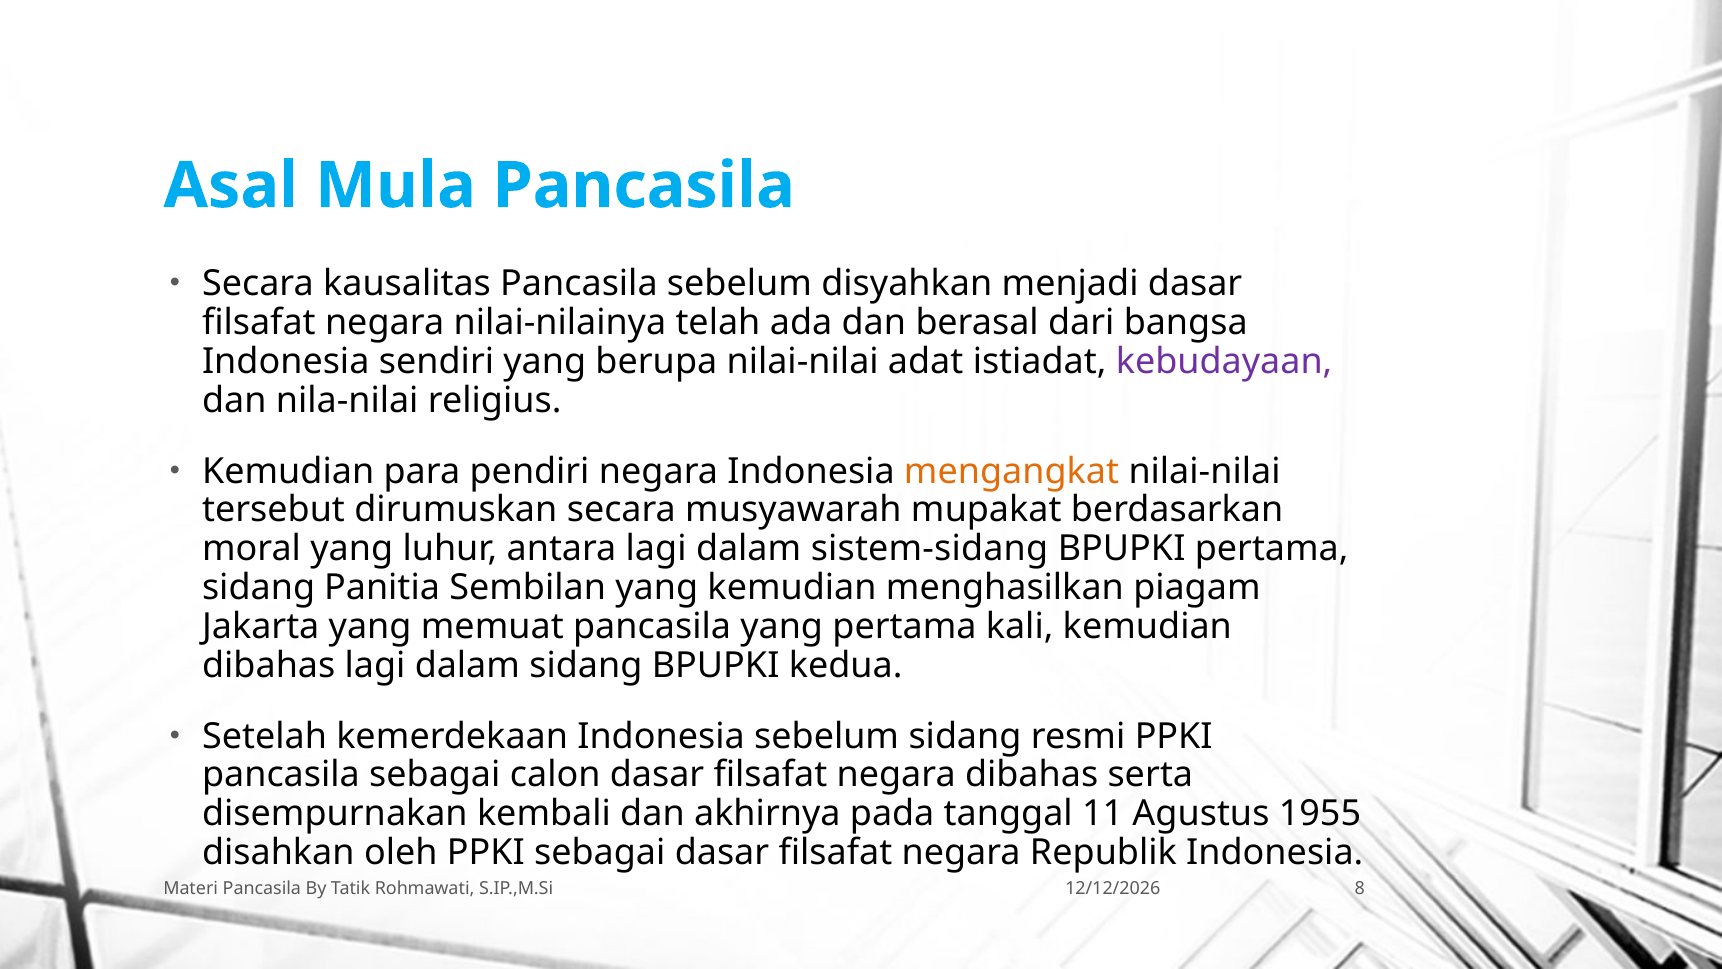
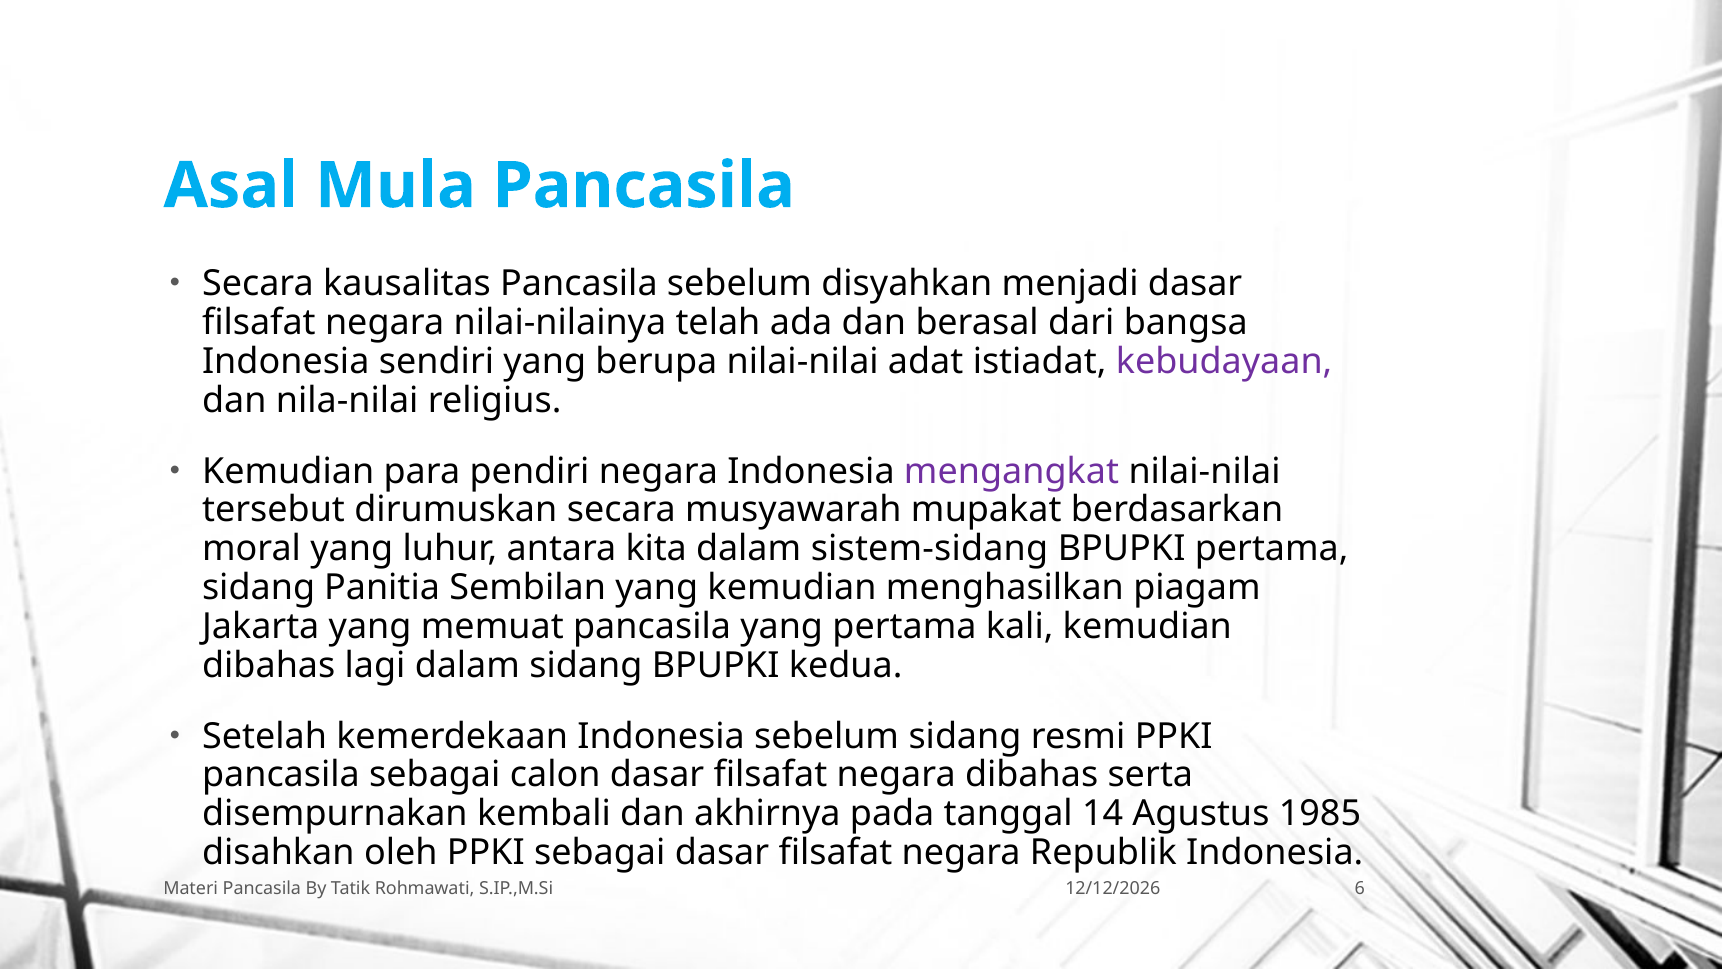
mengangkat colour: orange -> purple (1012, 471)
antara lagi: lagi -> kita (656, 549)
11: 11 -> 14 (1103, 814)
1955: 1955 -> 1985 (1320, 814)
8: 8 -> 6 (1360, 889)
